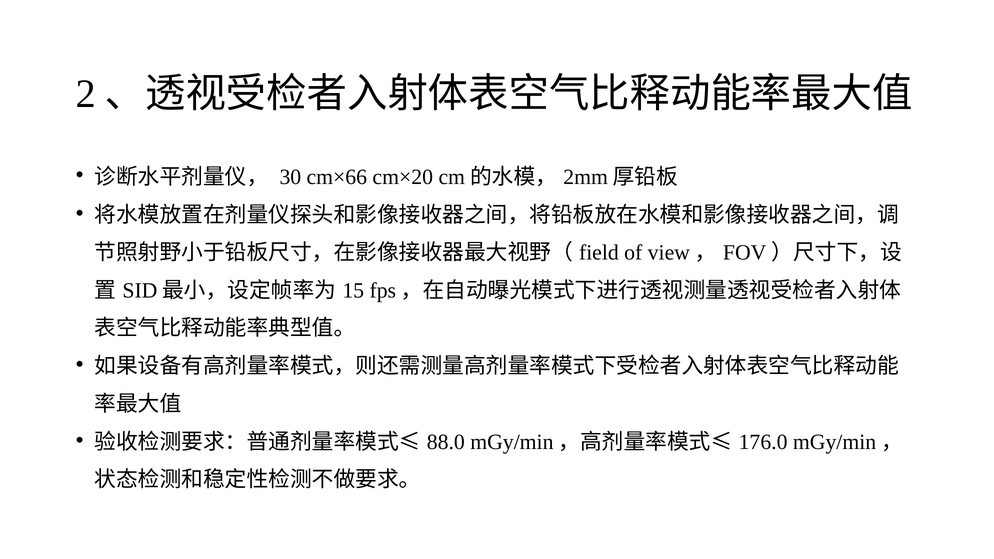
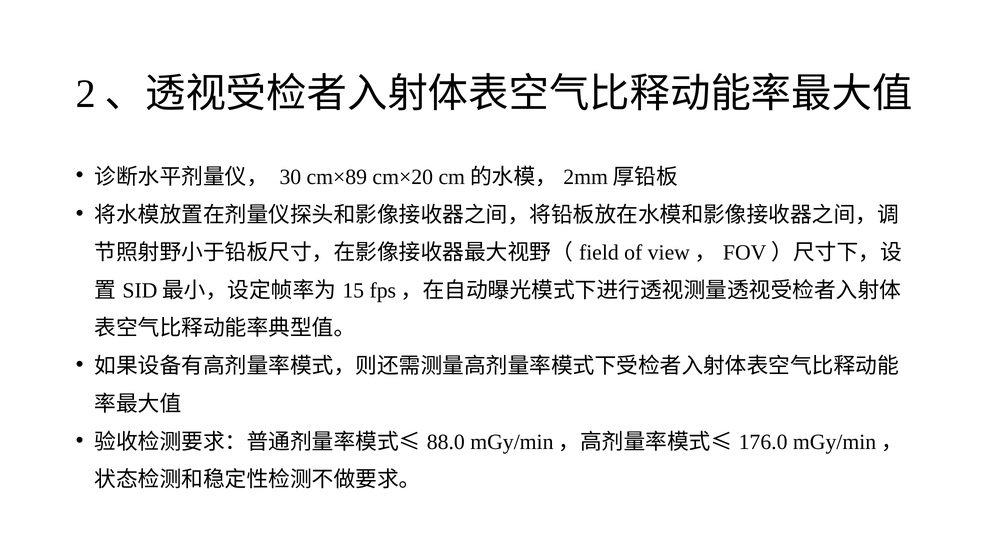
cm×66: cm×66 -> cm×89 (337, 177)
